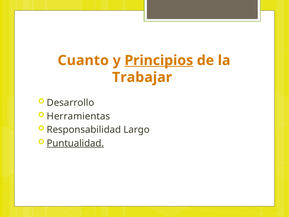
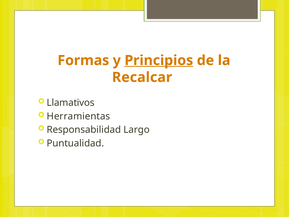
Cuanto: Cuanto -> Formas (83, 60)
Trabajar: Trabajar -> Recalcar (142, 77)
Desarrollo: Desarrollo -> Llamativos (71, 103)
Puntualidad underline: present -> none (75, 143)
